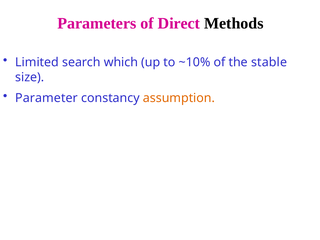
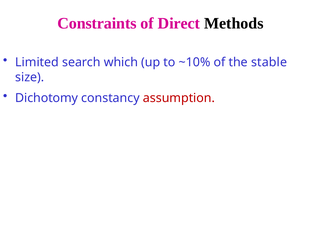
Parameters: Parameters -> Constraints (97, 23)
Parameter: Parameter -> Dichotomy (47, 98)
assumption colour: orange -> red (179, 98)
